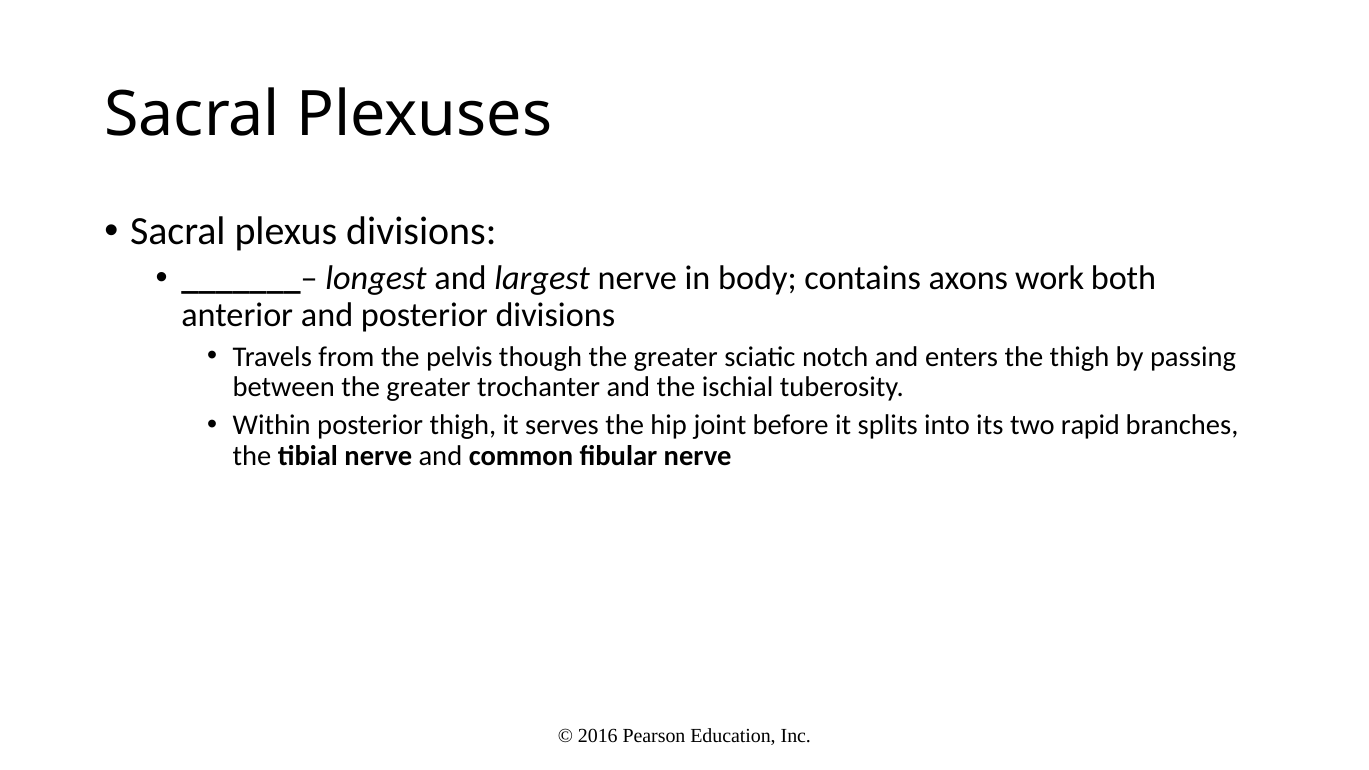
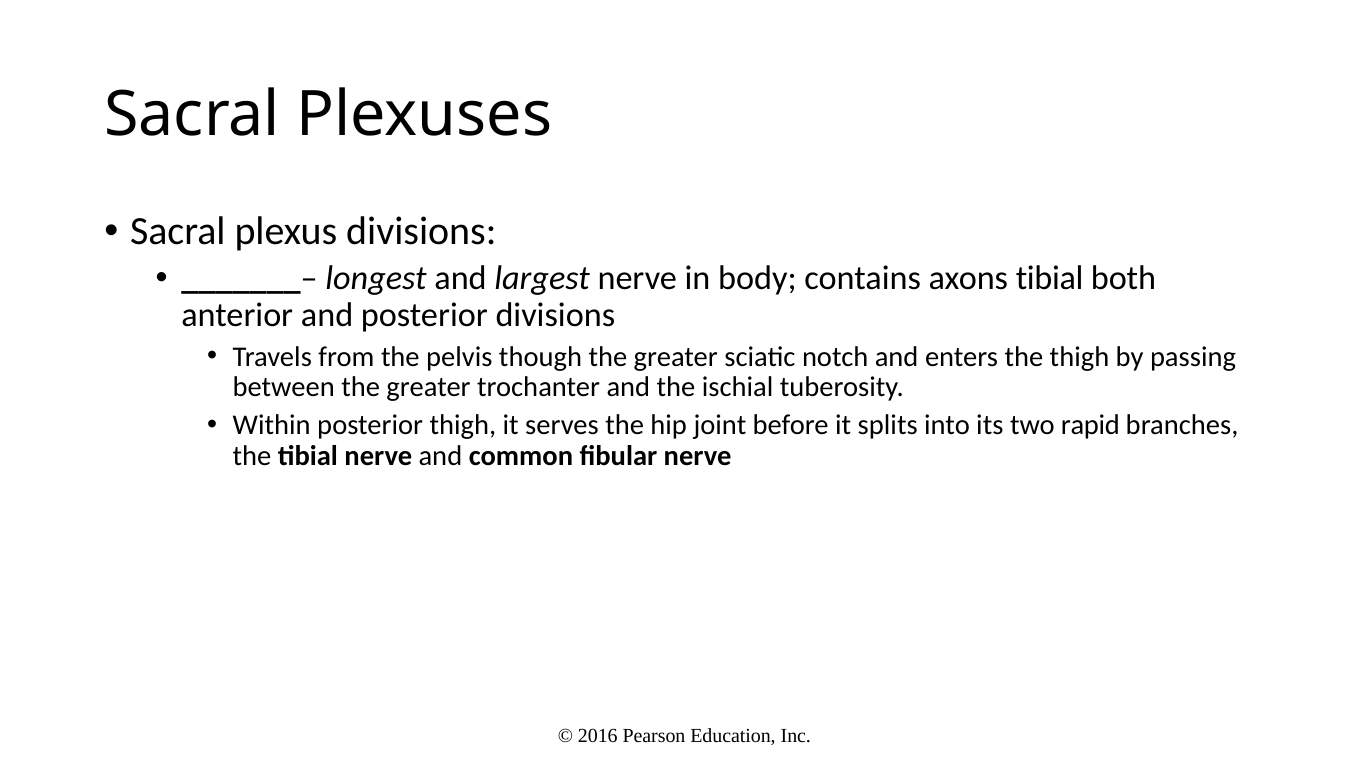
axons work: work -> tibial (1050, 279)
